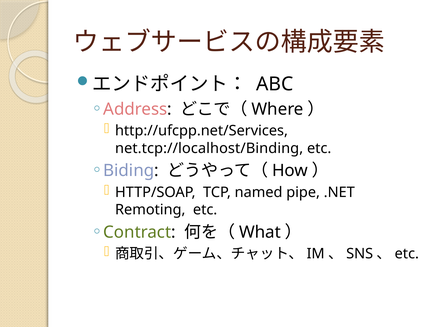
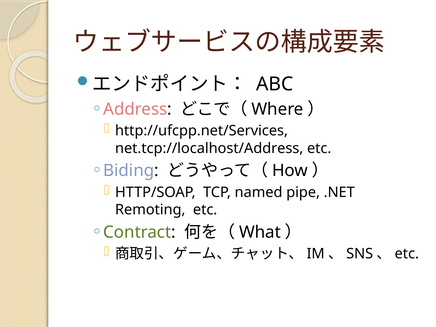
net.tcp://localhost/Binding: net.tcp://localhost/Binding -> net.tcp://localhost/Address (209, 148)
